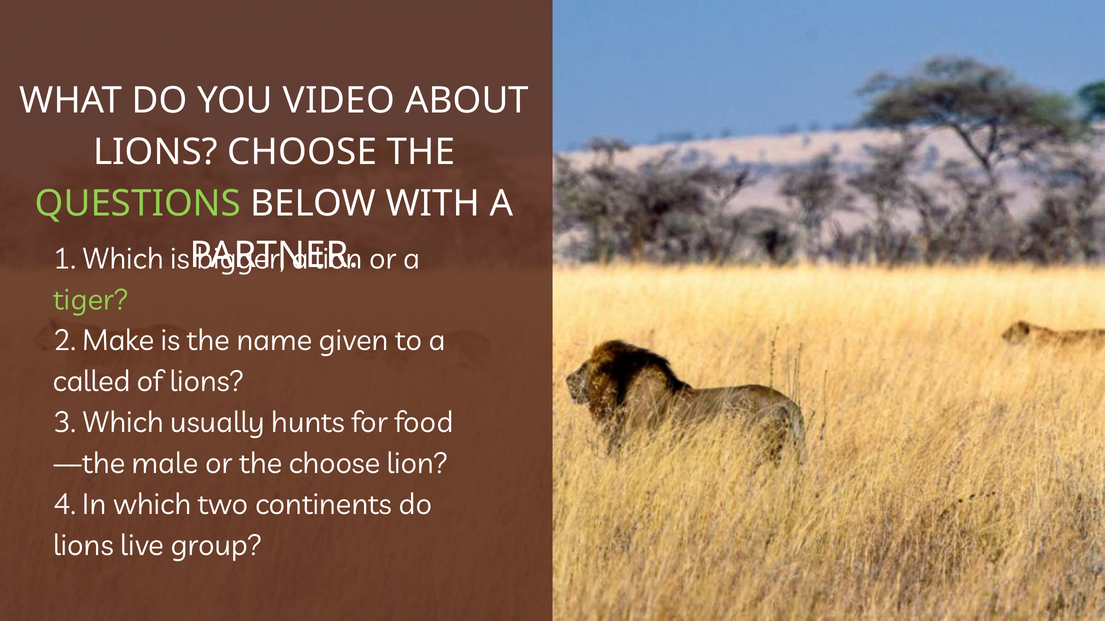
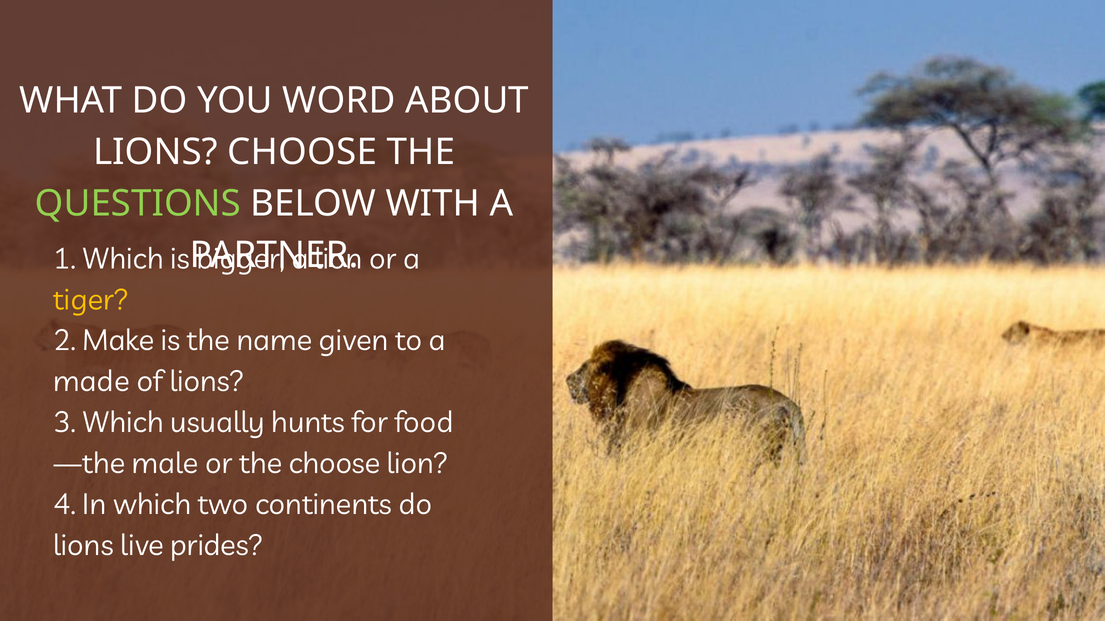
VIDEO: VIDEO -> WORD (339, 101)
tiger colour: light green -> yellow (91, 300)
called: called -> made (91, 382)
group: group -> prides (217, 546)
